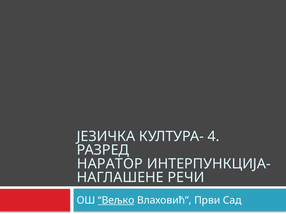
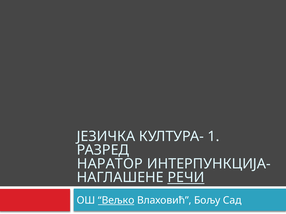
4: 4 -> 1 (214, 137)
РЕЧИ underline: none -> present (186, 178)
Први: Први -> Бољу (207, 201)
